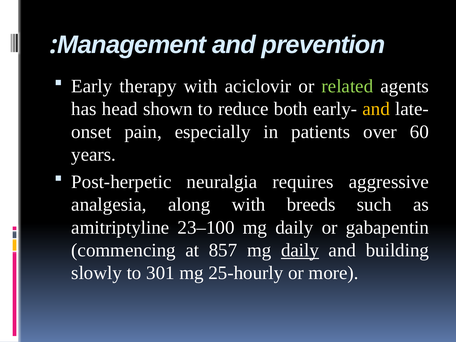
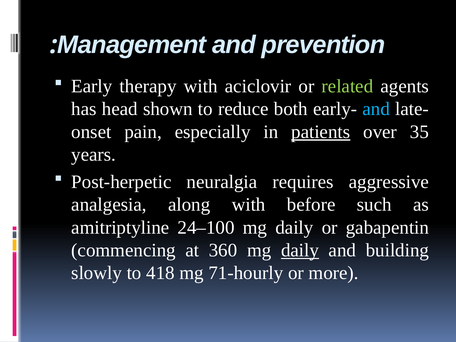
and colour: yellow -> light blue (376, 109)
patients underline: none -> present (321, 132)
60: 60 -> 35 (419, 132)
breeds: breeds -> before (311, 205)
23–100: 23–100 -> 24–100 (206, 227)
857: 857 -> 360 (223, 250)
301: 301 -> 418 (160, 273)
25-hourly: 25-hourly -> 71-hourly (246, 273)
